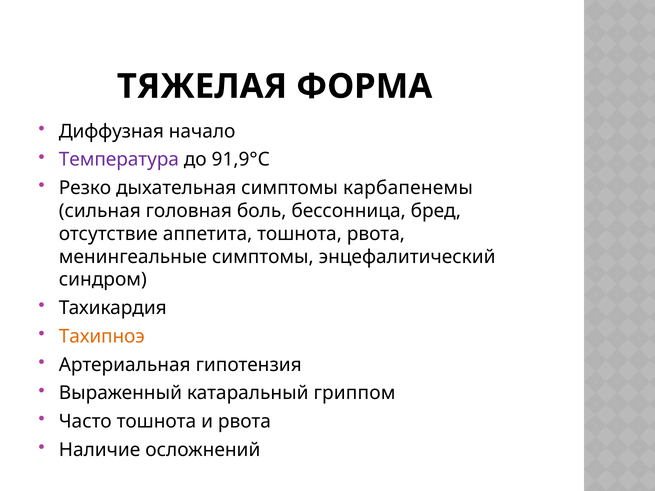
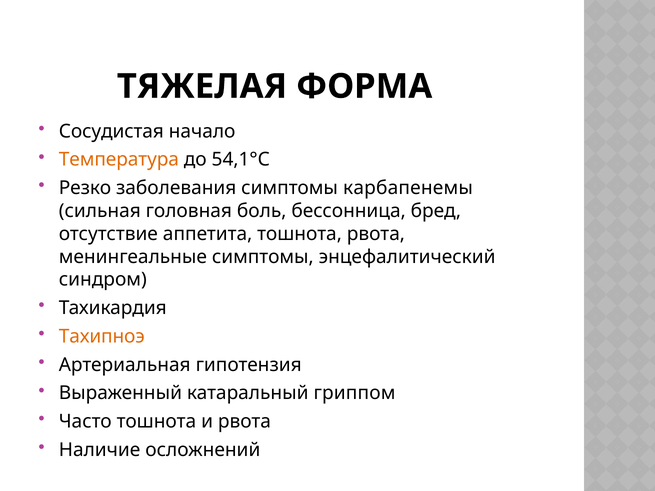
Диффузная: Диффузная -> Сосудистая (111, 131)
Температура colour: purple -> orange (119, 160)
91,9°С: 91,9°С -> 54,1°С (241, 160)
дыхательная: дыхательная -> заболевания (176, 188)
